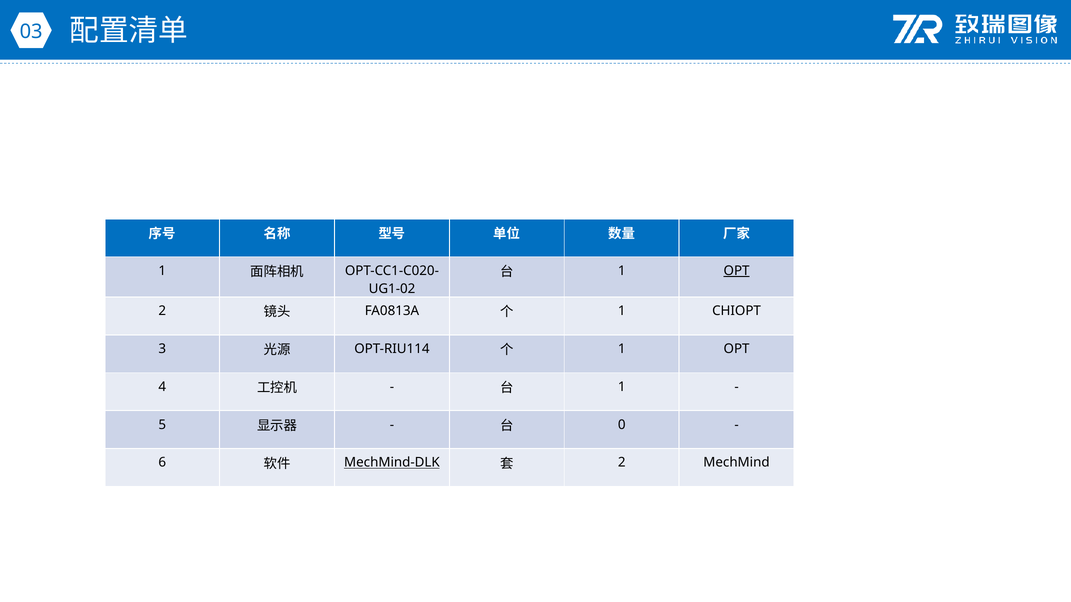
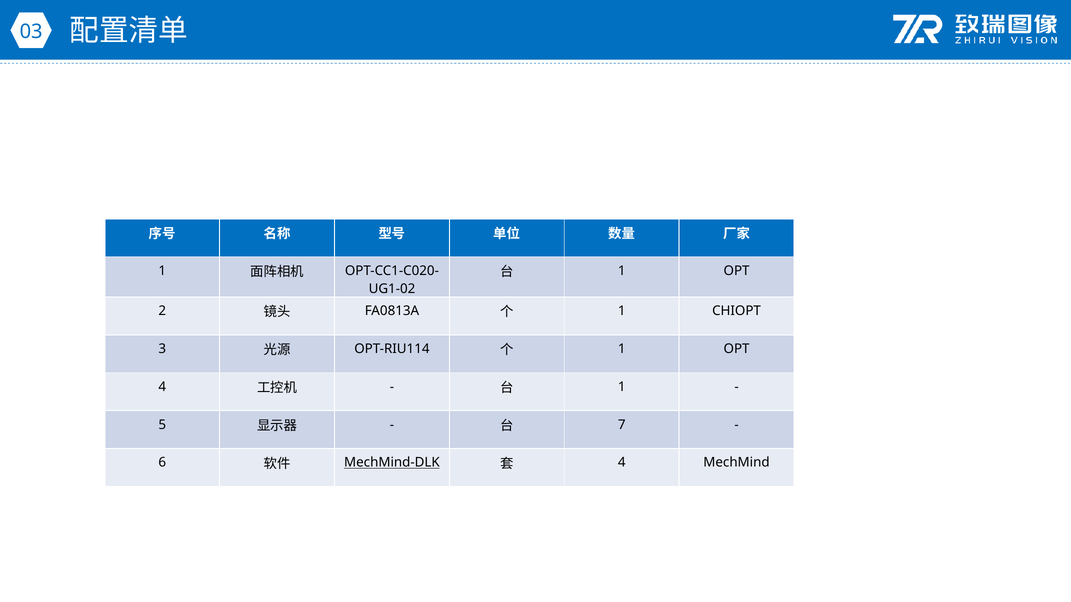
OPT underline: present -> none (737, 271)
0: 0 -> 7 (622, 425)
2: 2 -> 4 (622, 463)
